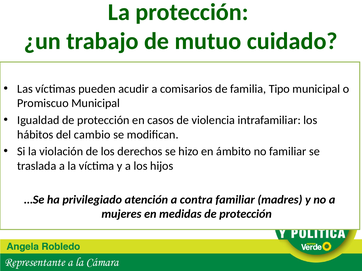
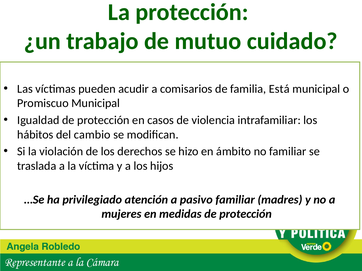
Tipo: Tipo -> Está (279, 89)
contra: contra -> pasivo (196, 200)
